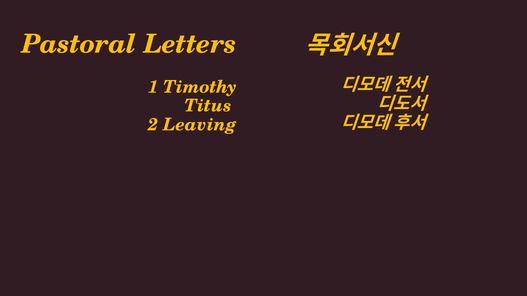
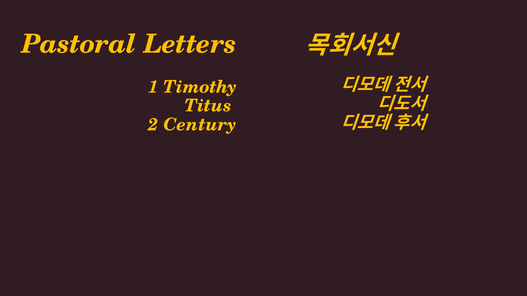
Leaving: Leaving -> Century (200, 125)
